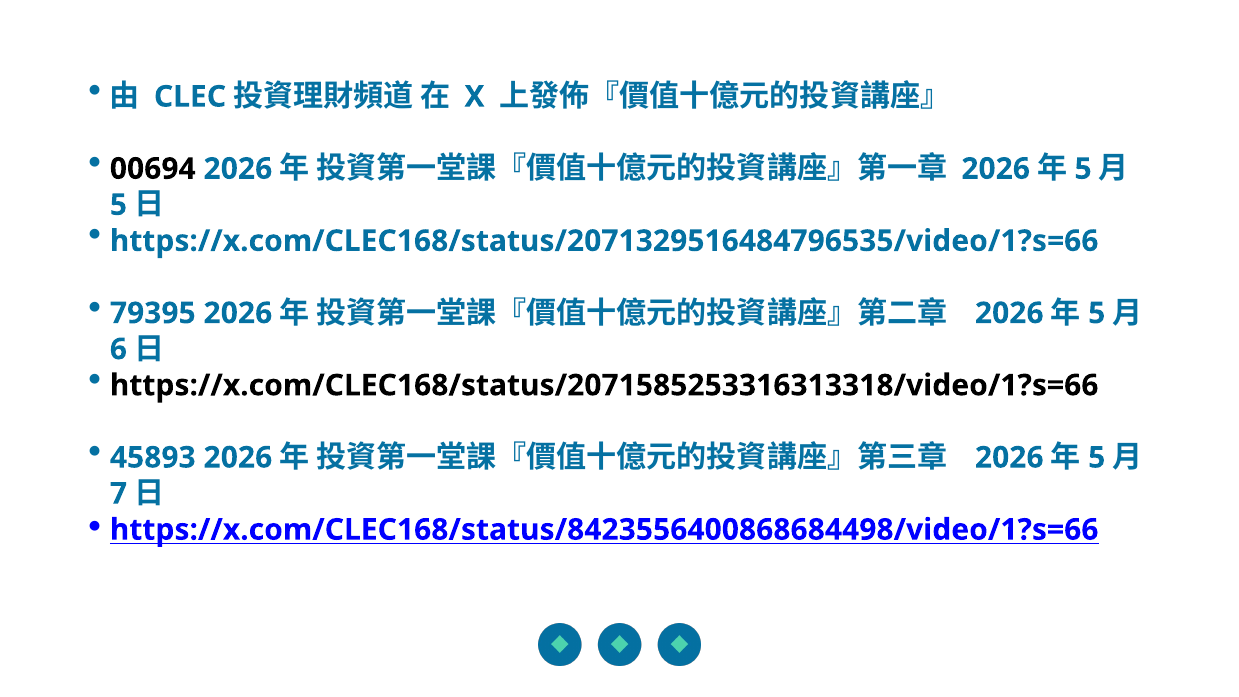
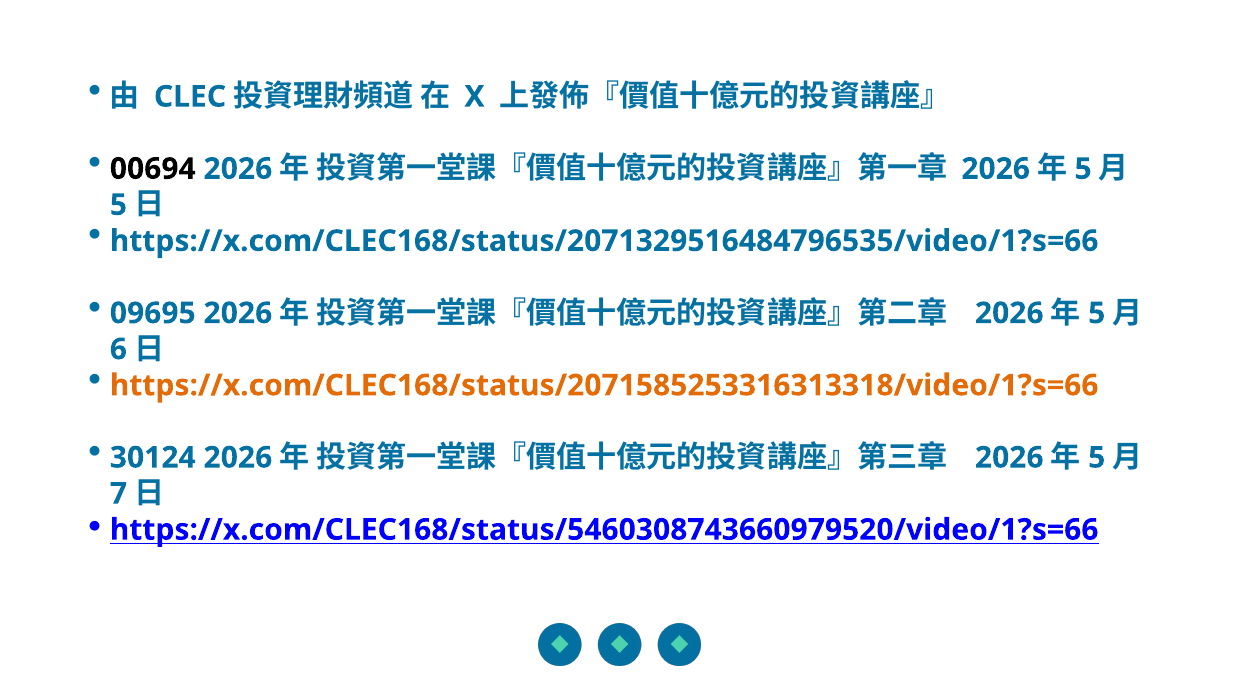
79395: 79395 -> 09695 (153, 313)
https://x.com/CLEC168/status/2071585253316313318/video/1?s=66 colour: black -> orange (604, 385)
45893: 45893 -> 30124 (153, 458)
https://x.com/CLEC168/status/8423556400868684498/video/1?s=66: https://x.com/CLEC168/status/8423556400868684498/video/1?s=66 -> https://x.com/CLEC168/status/5460308743660979520/video/1?s=66 (604, 530)
